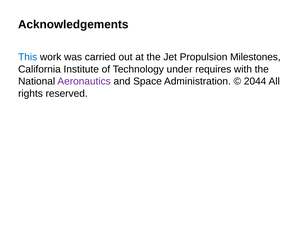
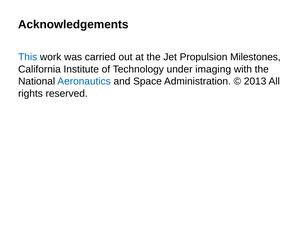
requires: requires -> imaging (213, 69)
Aeronautics colour: purple -> blue (84, 81)
2044: 2044 -> 2013 (255, 81)
